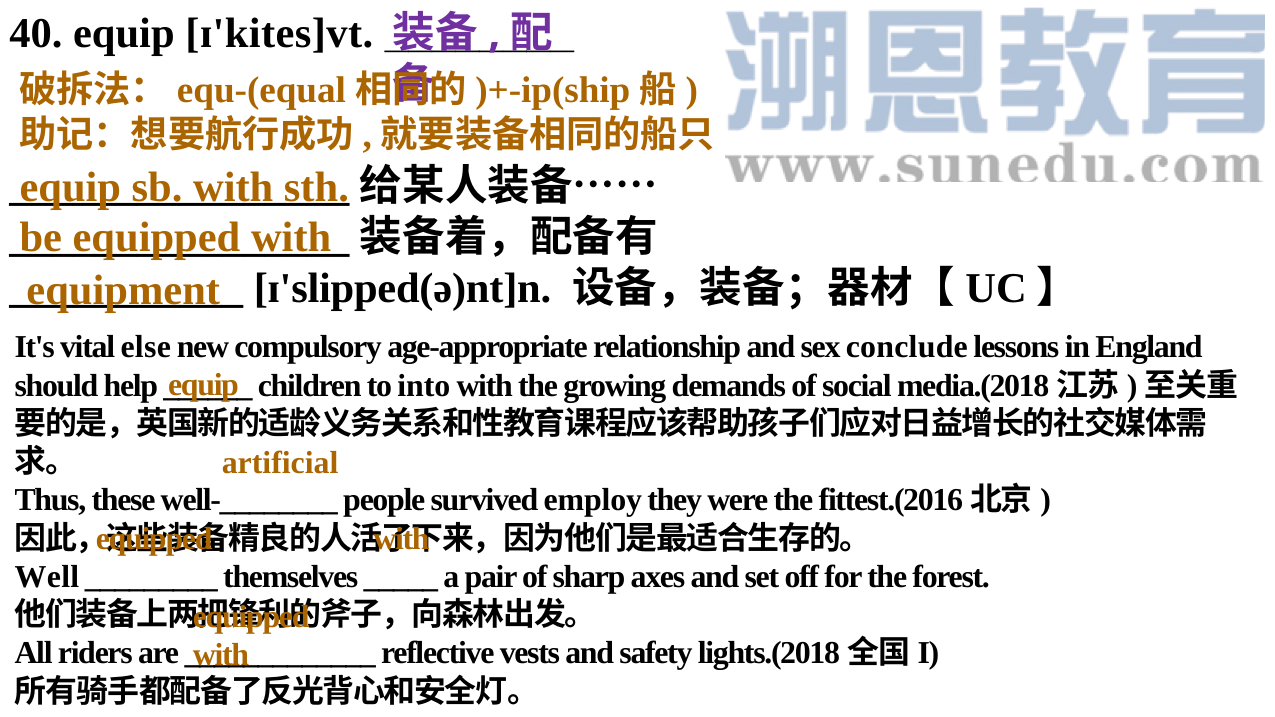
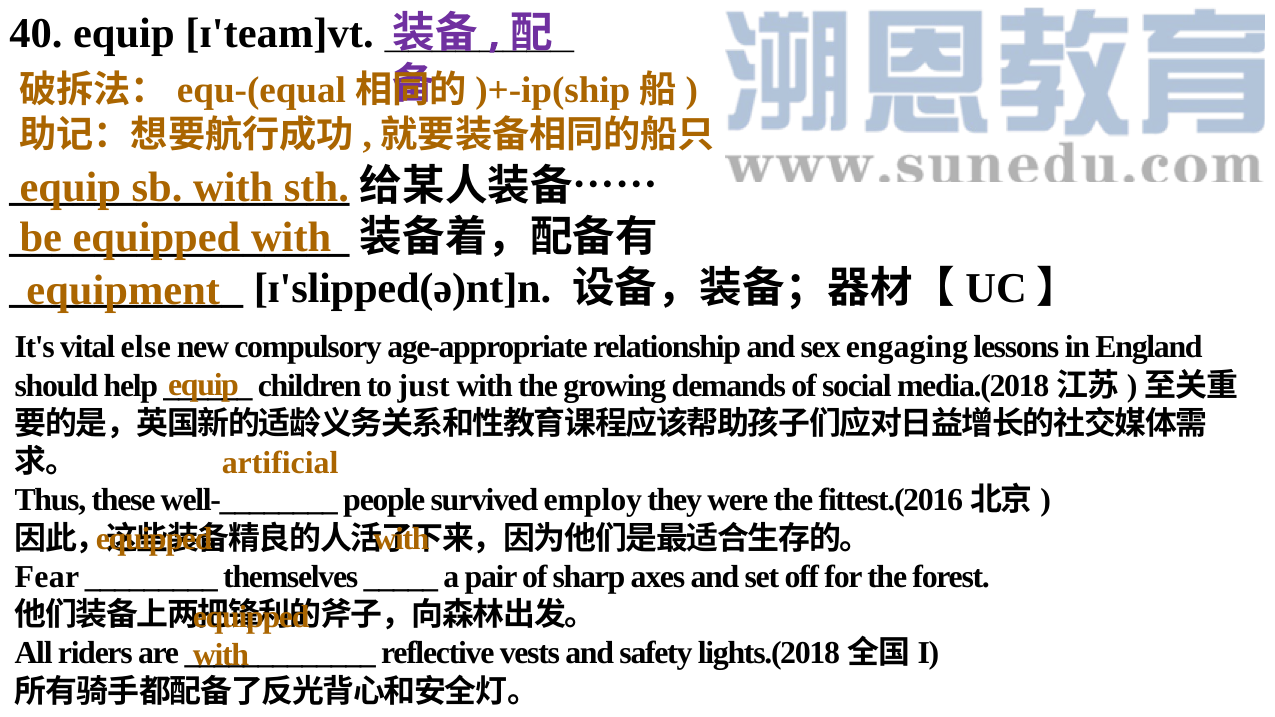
ɪ'kites]vt: ɪ'kites]vt -> ɪ'team]vt (280, 33)
conclude: conclude -> engaging (907, 347)
into: into -> just (424, 386)
Well: Well -> Fear (47, 577)
